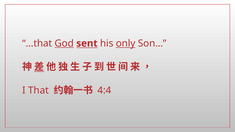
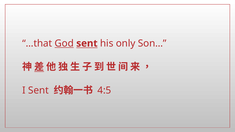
only underline: present -> none (126, 43)
I That: That -> Sent (38, 90)
4:4: 4:4 -> 4:5 (104, 90)
